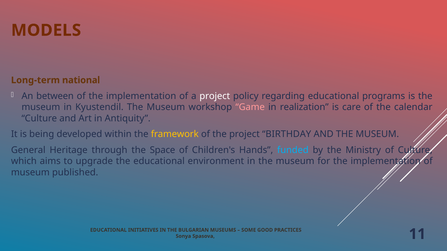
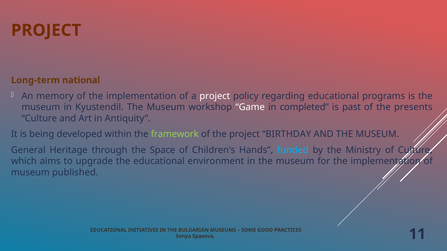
MODELS: MODELS -> PROJECT (46, 30)
between: between -> memory (55, 96)
Game colour: pink -> white (250, 107)
realization: realization -> completed (304, 107)
care: care -> past (351, 107)
calendar: calendar -> presents (413, 107)
framework colour: yellow -> light green (175, 134)
